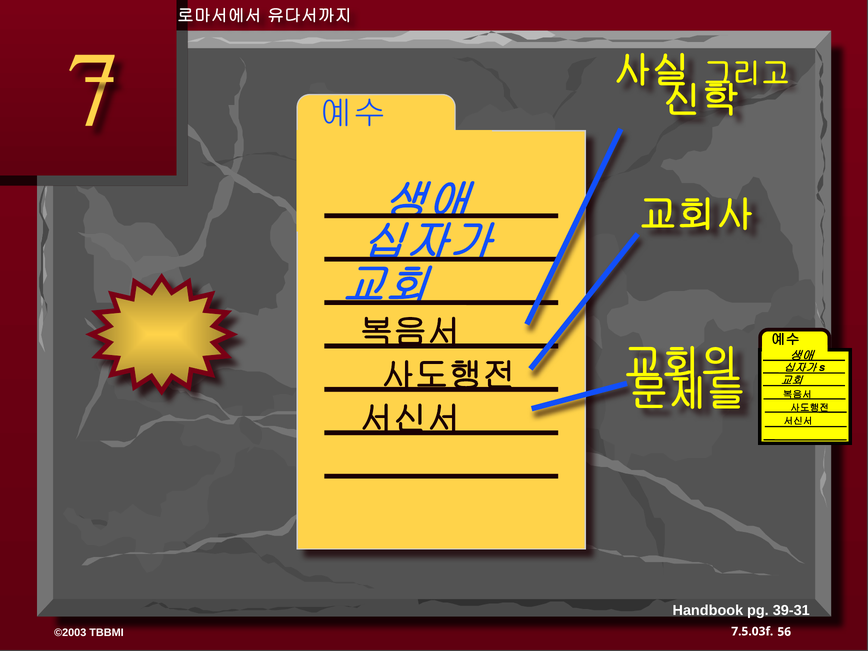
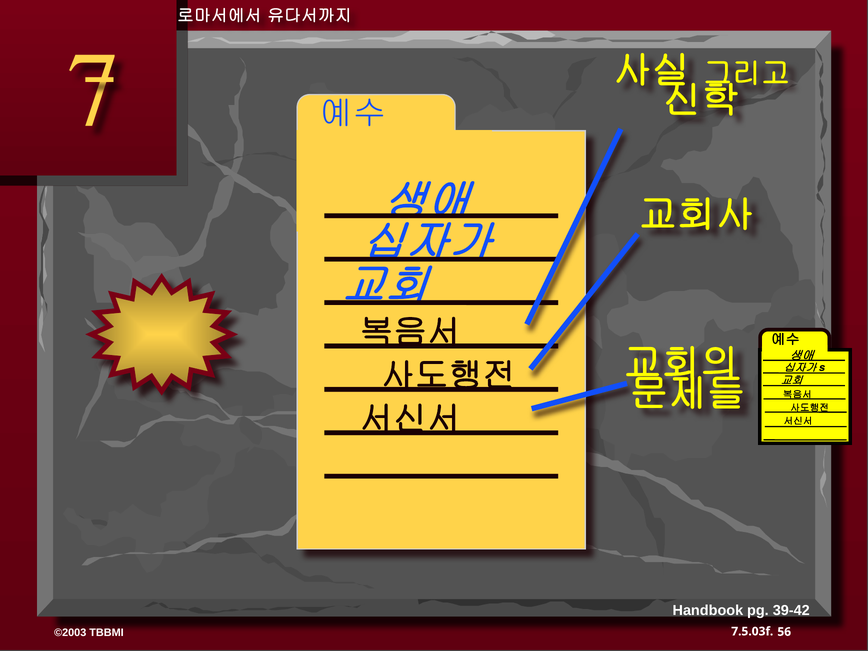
39-31: 39-31 -> 39-42 (791, 611)
